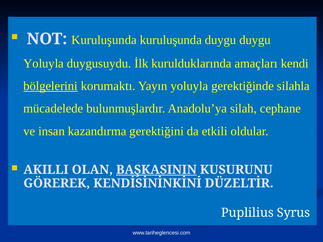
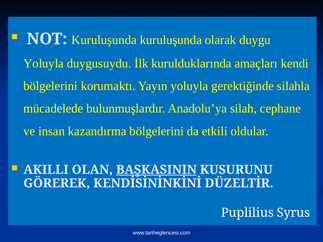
kuruluşunda duygu: duygu -> olarak (221, 40)
bölgelerini underline: present -> none (51, 86)
kazandırma gerektiğini: gerektiğini -> bölgelerini (157, 131)
